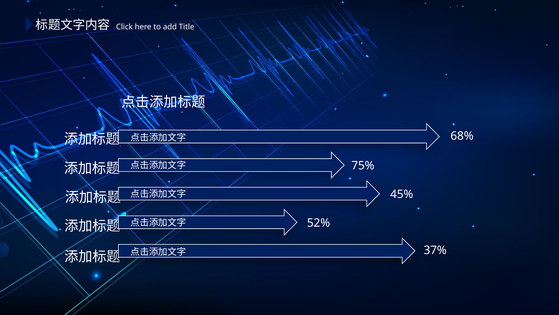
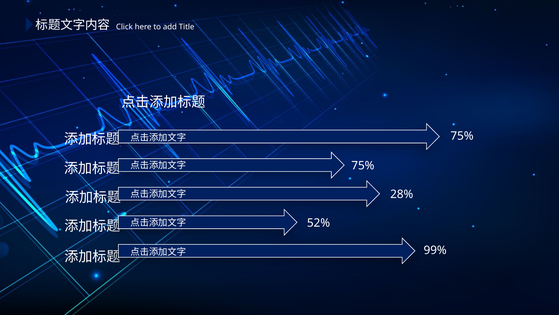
68%: 68% -> 75% (462, 136)
45%: 45% -> 28% (402, 194)
37%: 37% -> 99% (435, 250)
